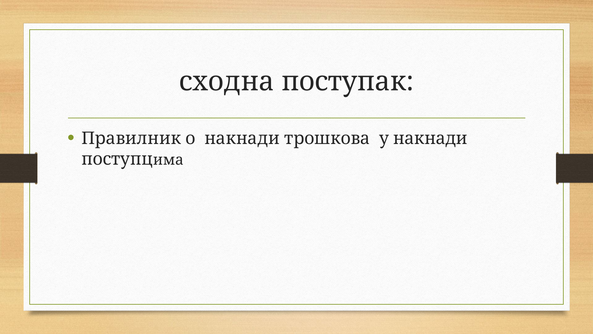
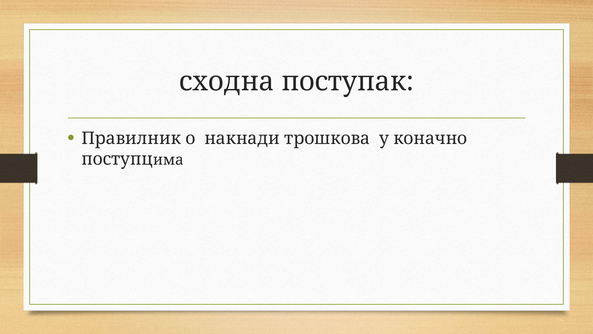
у накнади: накнади -> коначно (430, 138)
